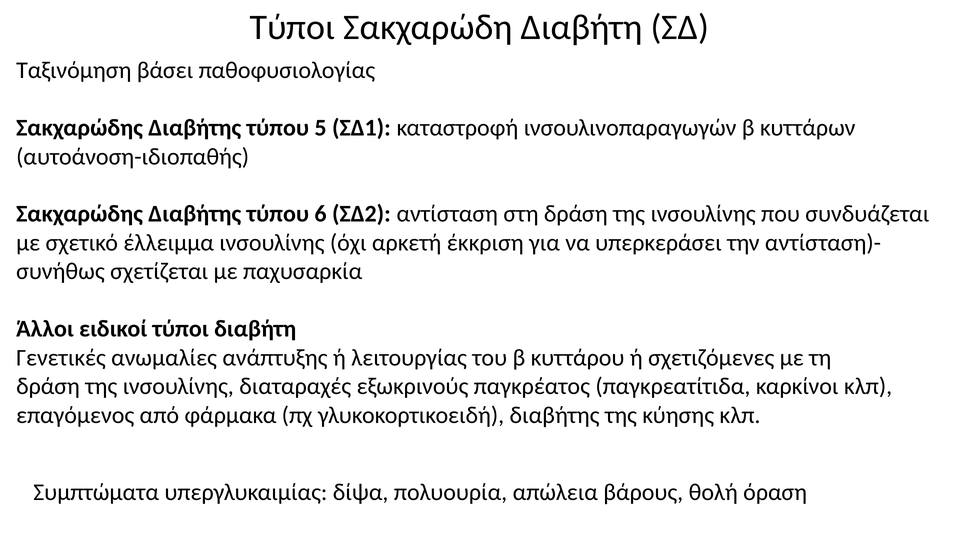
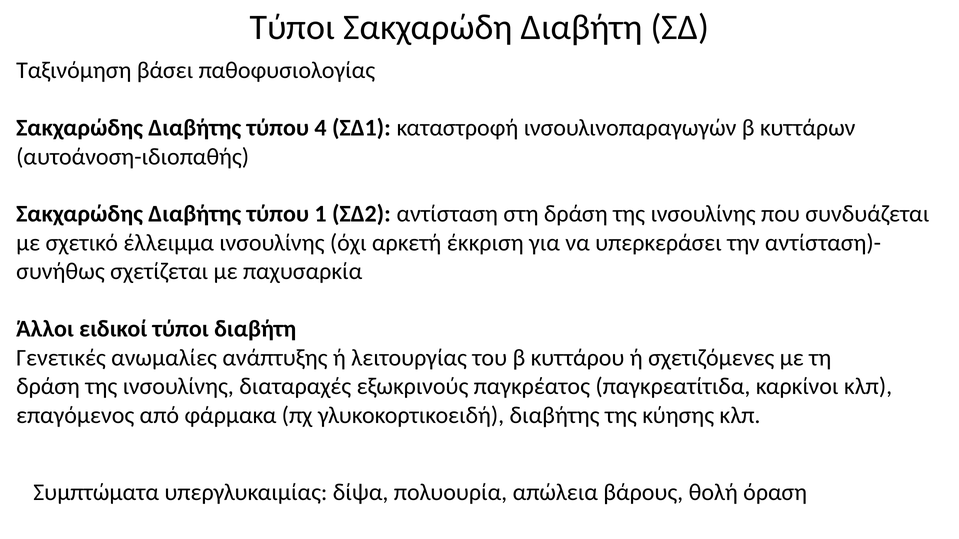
5: 5 -> 4 (321, 128)
6: 6 -> 1 (321, 214)
